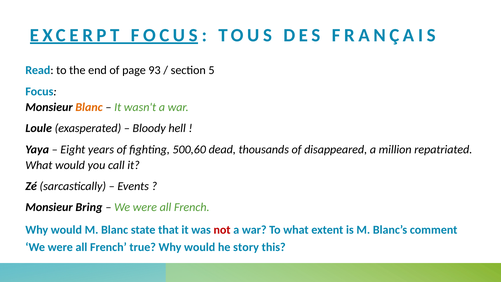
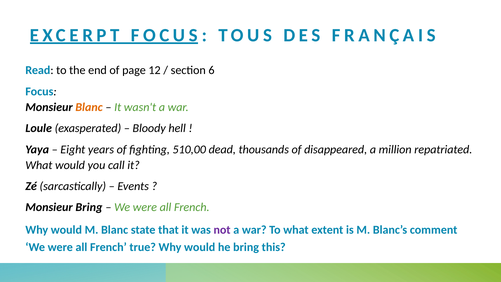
93: 93 -> 12 (155, 70)
5: 5 -> 6 (211, 70)
500,60: 500,60 -> 510,00 (189, 149)
not colour: red -> purple (222, 230)
he story: story -> bring (246, 247)
